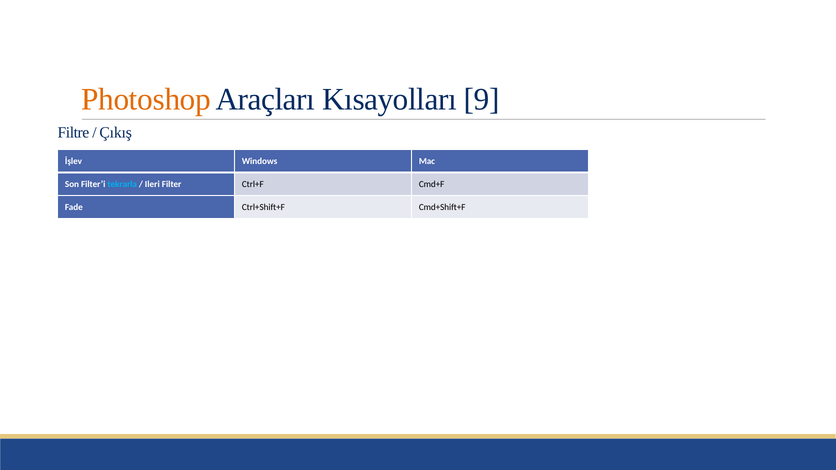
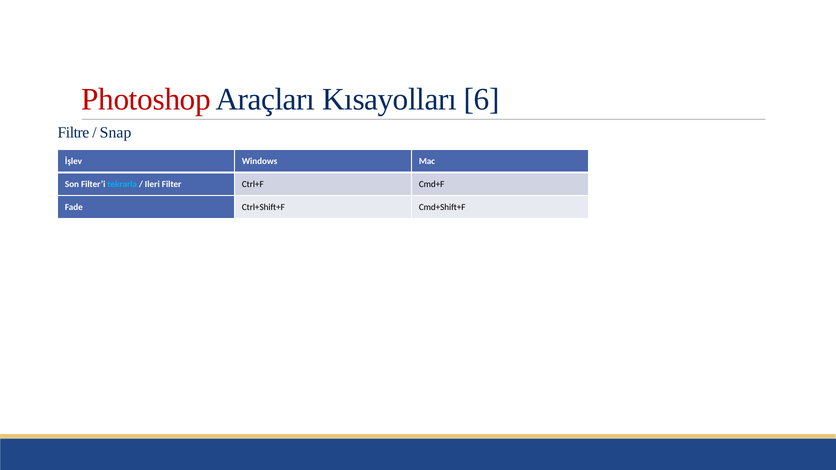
Photoshop colour: orange -> red (146, 99)
9: 9 -> 6 (482, 99)
Çıkış: Çıkış -> Snap (116, 133)
